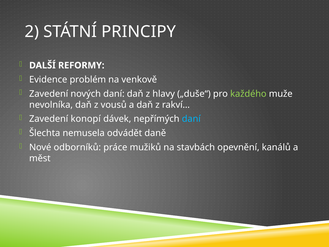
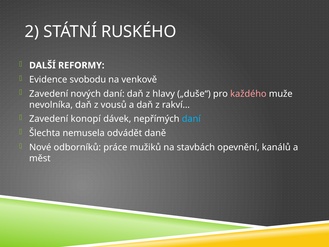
PRINCIPY: PRINCIPY -> RUSKÉHO (139, 32)
problém: problém -> svobodu (88, 80)
každého colour: light green -> pink (248, 94)
